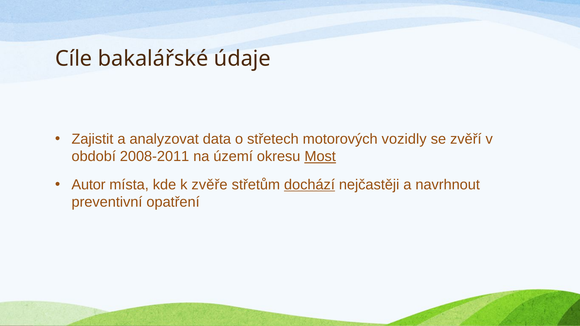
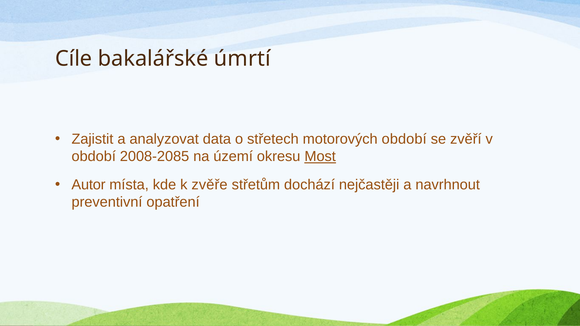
údaje: údaje -> úmrtí (242, 59)
motorových vozidly: vozidly -> období (404, 139)
2008-2011: 2008-2011 -> 2008-2085 (155, 157)
dochází underline: present -> none (309, 185)
